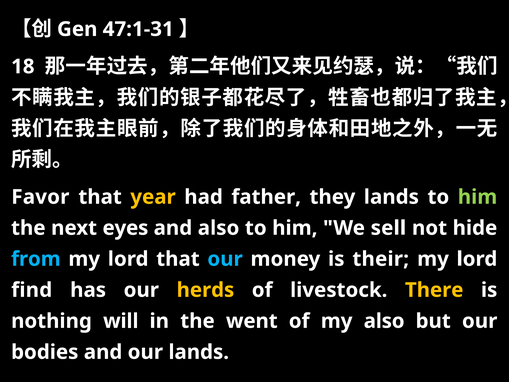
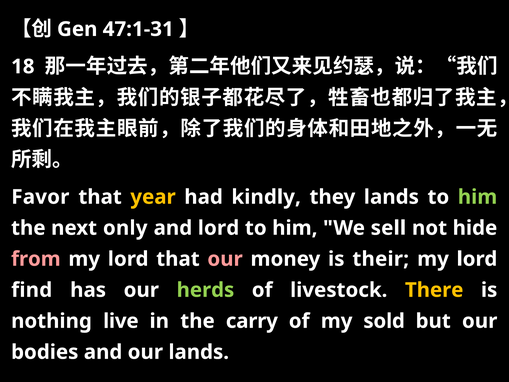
father: father -> kindly (266, 197)
eyes: eyes -> only (125, 228)
and also: also -> lord (218, 228)
from colour: light blue -> pink (36, 259)
our colour: light blue -> pink (225, 259)
herds colour: yellow -> light green (205, 290)
will: will -> live (121, 321)
went: went -> carry (252, 321)
my also: also -> sold (384, 321)
